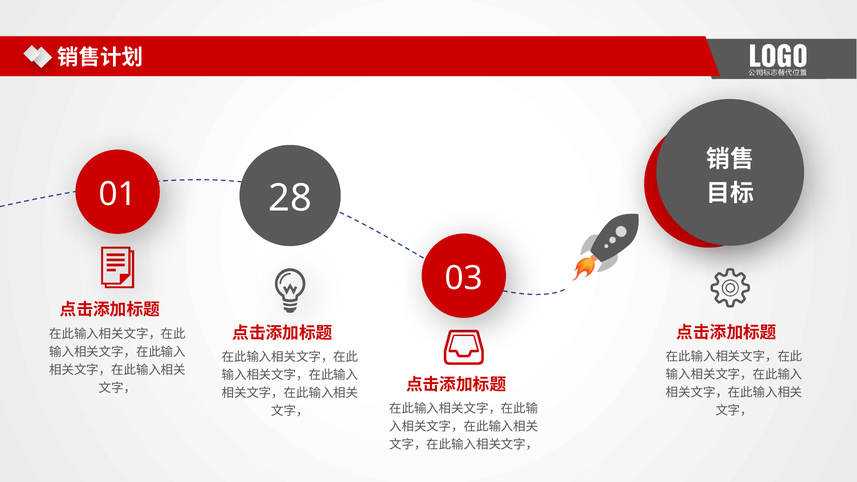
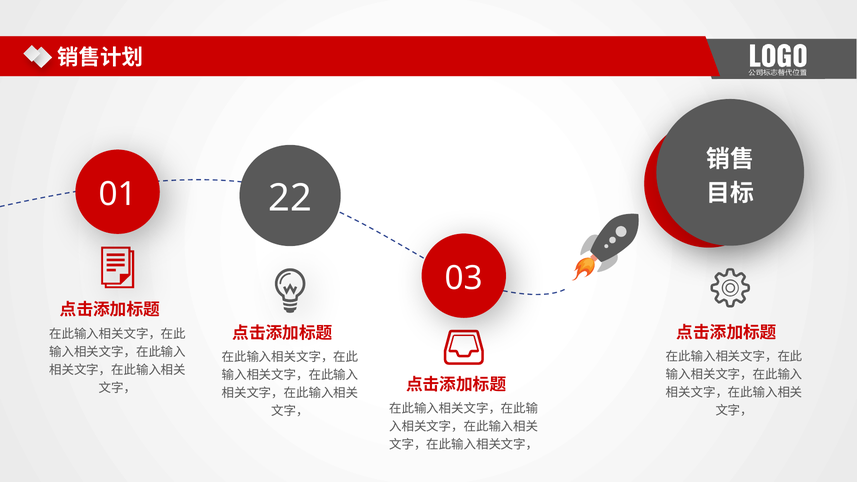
28: 28 -> 22 (290, 198)
